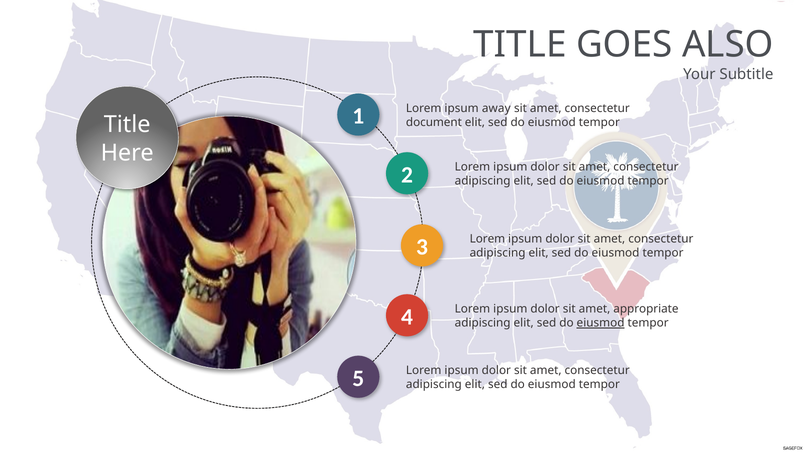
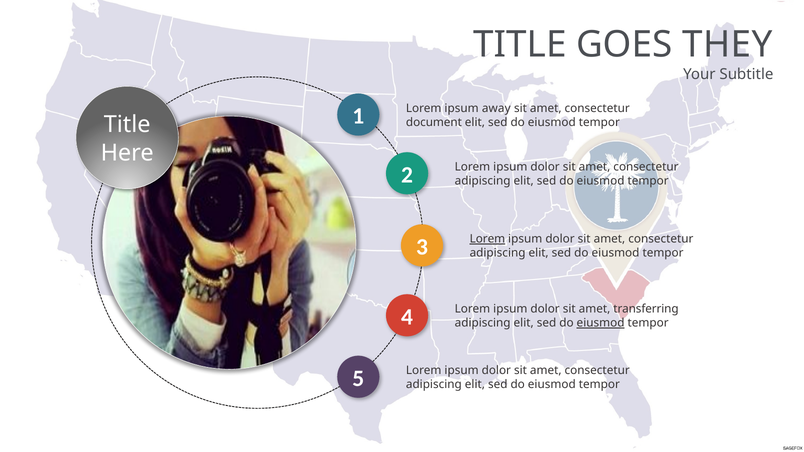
ALSO: ALSO -> THEY (727, 45)
Lorem underline: none -> present (487, 239)
appropriate: appropriate -> transferring (646, 309)
